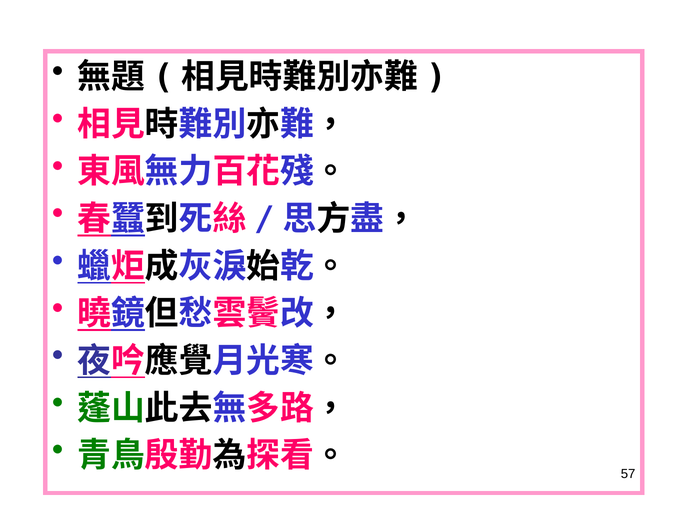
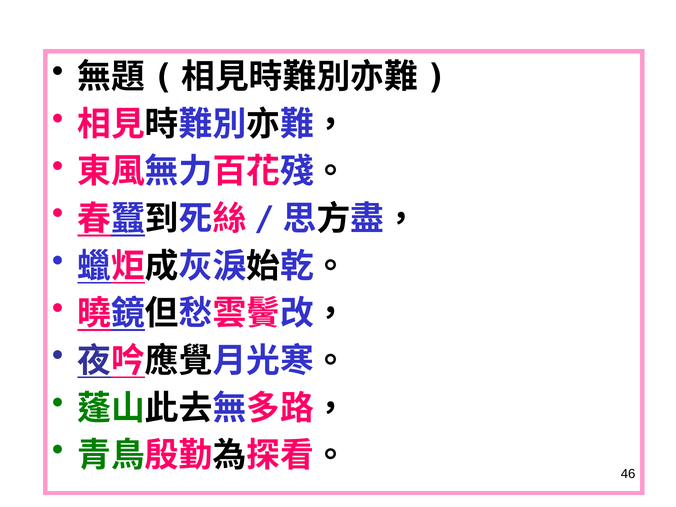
57: 57 -> 46 (628, 474)
